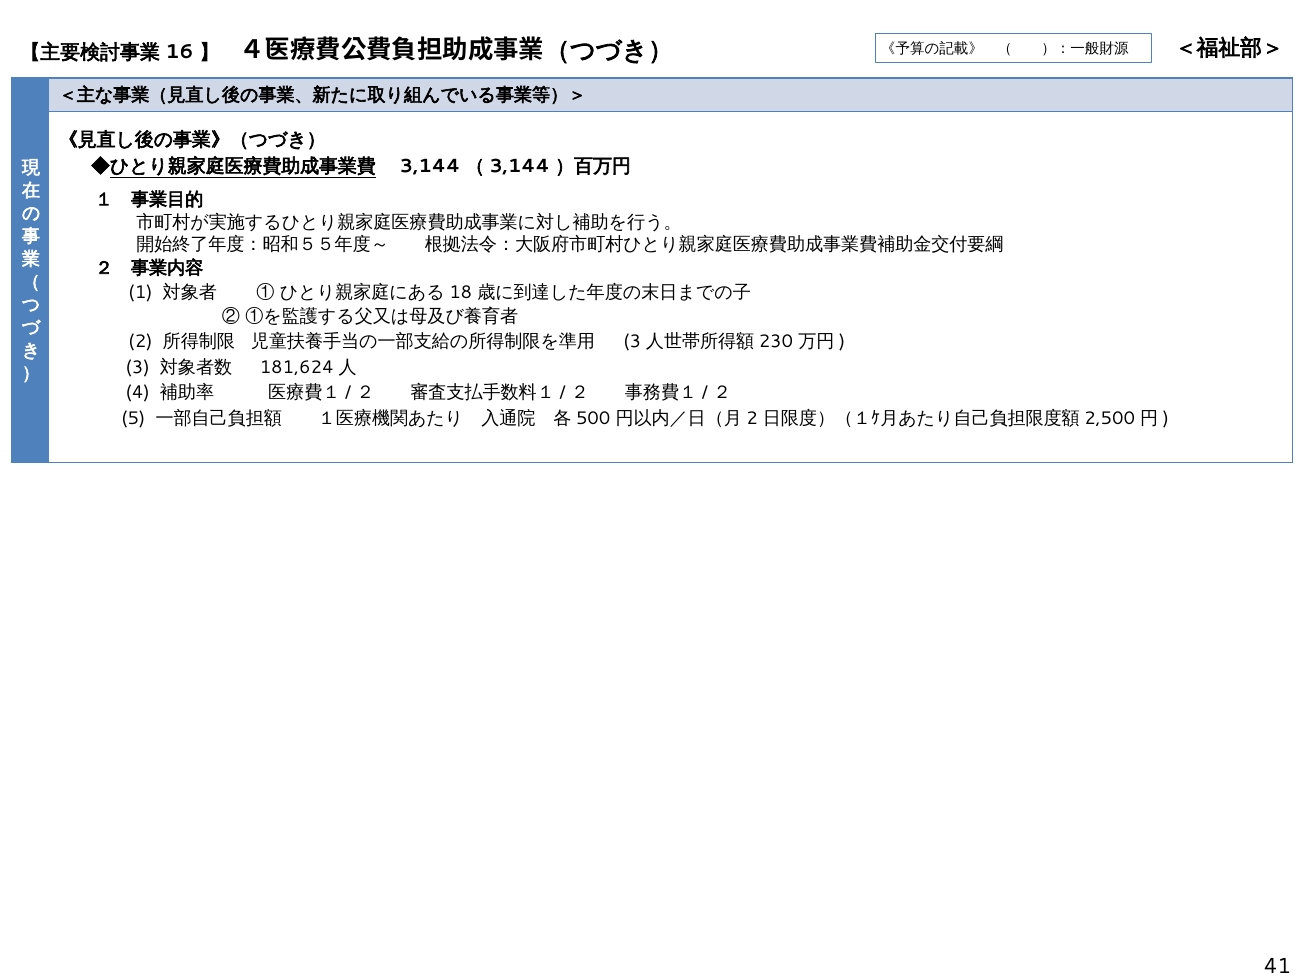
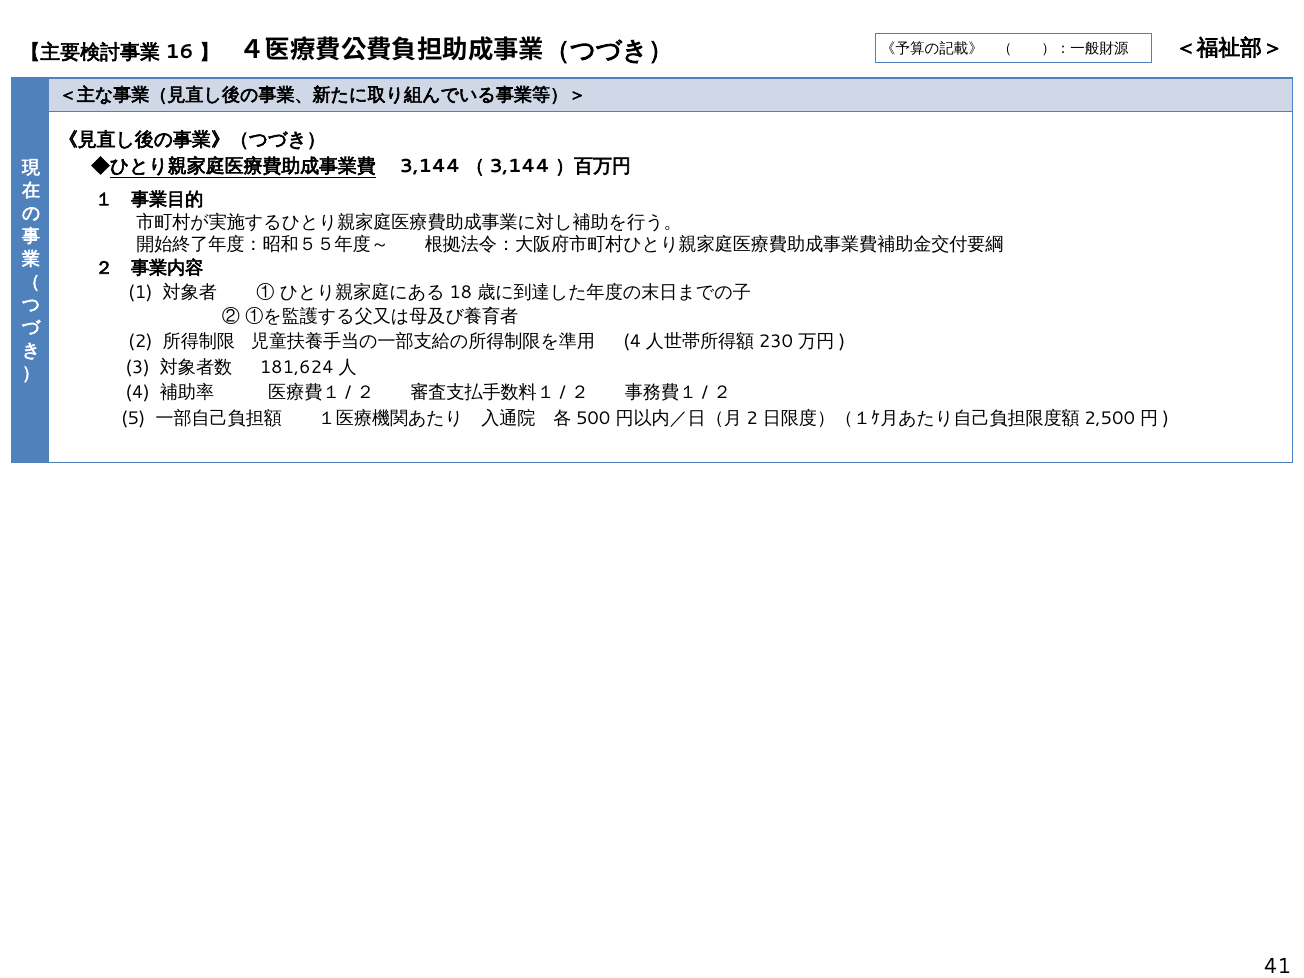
3: 3 -> 4 (632, 341)
